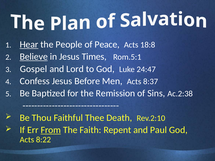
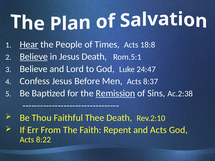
Peace: Peace -> Times (107, 45)
Jesus Times: Times -> Death (94, 57)
Gospel: Gospel -> Believe (34, 69)
Remission underline: none -> present (115, 93)
From underline: present -> none (51, 130)
and Paul: Paul -> Acts (159, 130)
